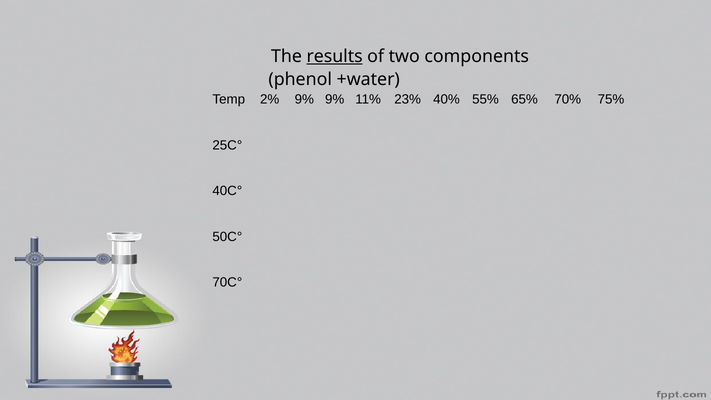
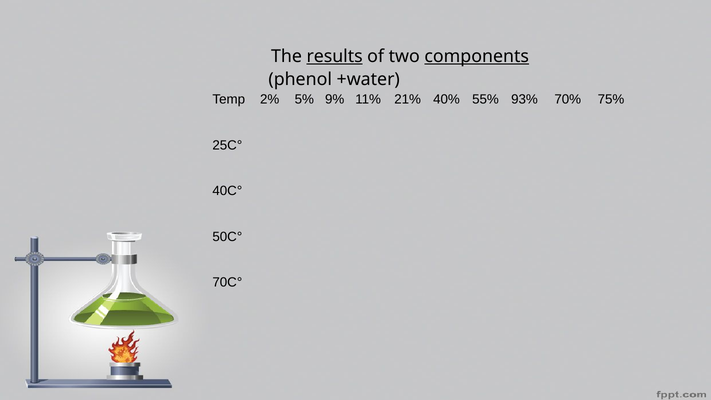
components underline: none -> present (477, 56)
2% 9%: 9% -> 5% (304, 100)
23%: 23% -> 21% (408, 100)
65%: 65% -> 93% (524, 100)
